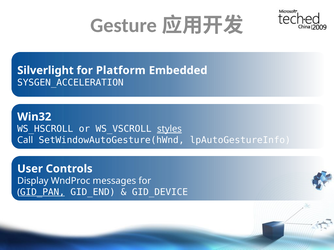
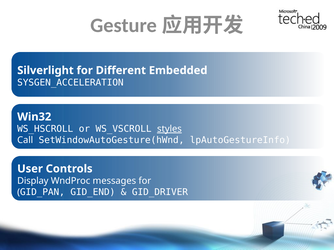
Platform: Platform -> Different (121, 71)
GID_PAN underline: present -> none (42, 192)
GID_DEVICE: GID_DEVICE -> GID_DRIVER (160, 192)
